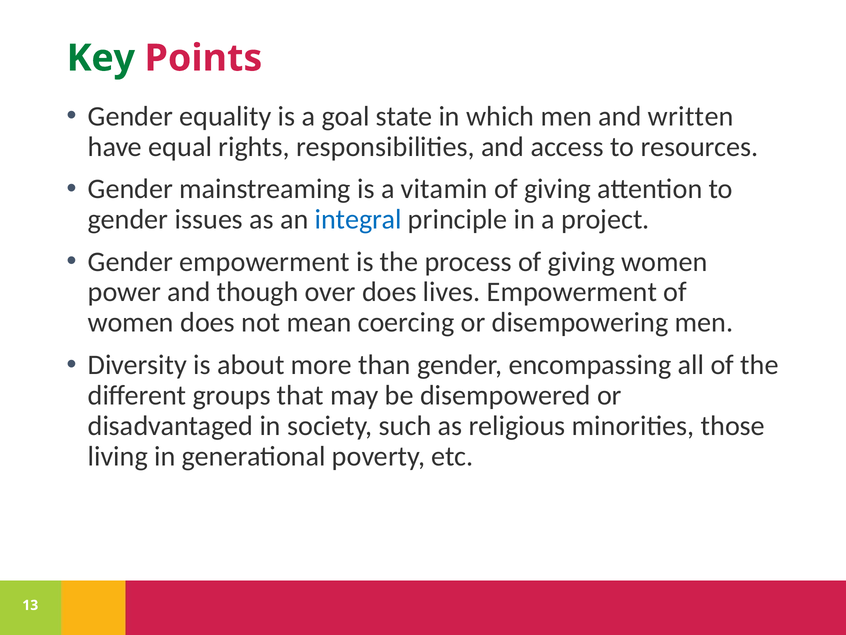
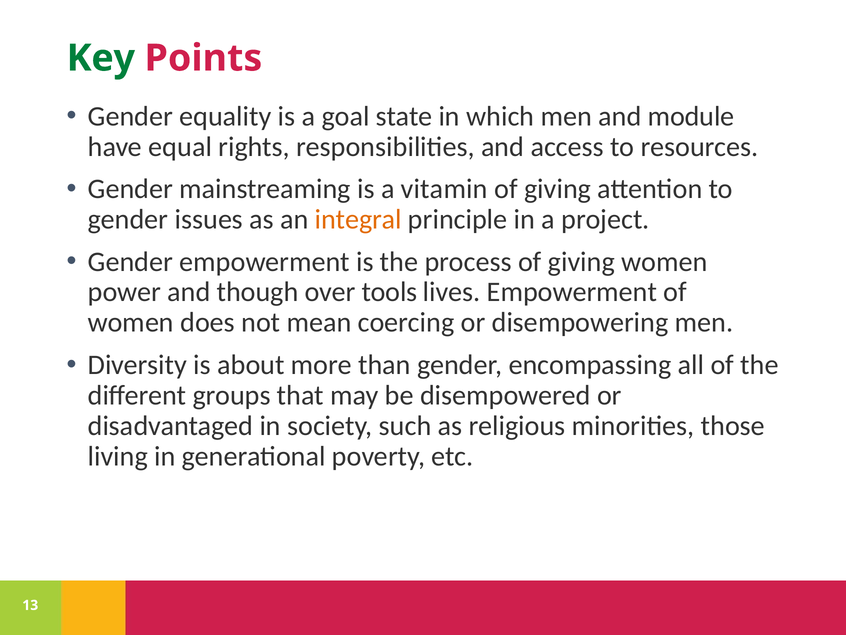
written: written -> module (691, 116)
integral colour: blue -> orange (358, 219)
over does: does -> tools (389, 292)
